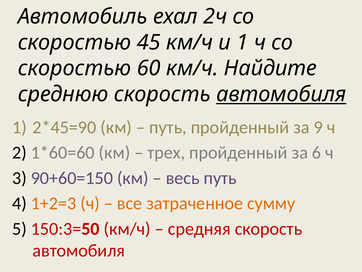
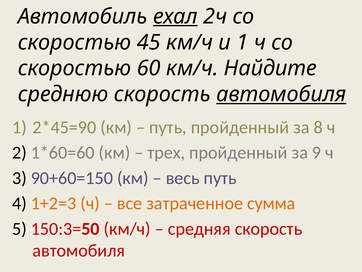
ехал underline: none -> present (175, 16)
9: 9 -> 8 (318, 127)
6: 6 -> 9 (317, 152)
сумму: сумму -> сумма (271, 203)
